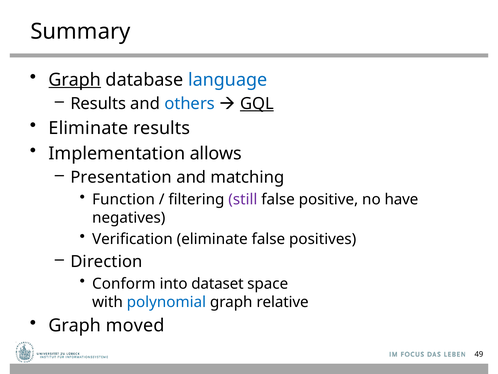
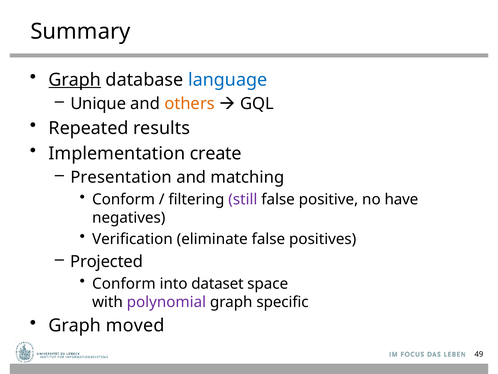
Results: Results -> Unique (98, 104)
others colour: blue -> orange (190, 104)
GQL underline: present -> none (257, 104)
Eliminate: Eliminate -> Repeated (89, 128)
allows: allows -> create (216, 153)
Function: Function -> Conform (124, 199)
Direction: Direction -> Projected (107, 261)
polynomial colour: blue -> purple (166, 302)
relative: relative -> specific (283, 302)
